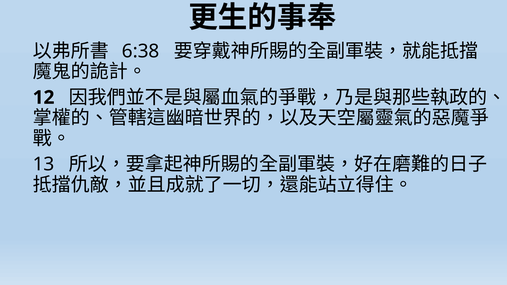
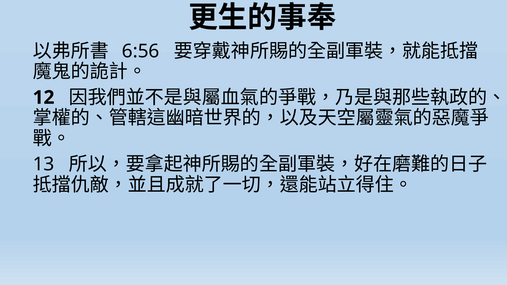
6:38: 6:38 -> 6:56 (141, 51)
